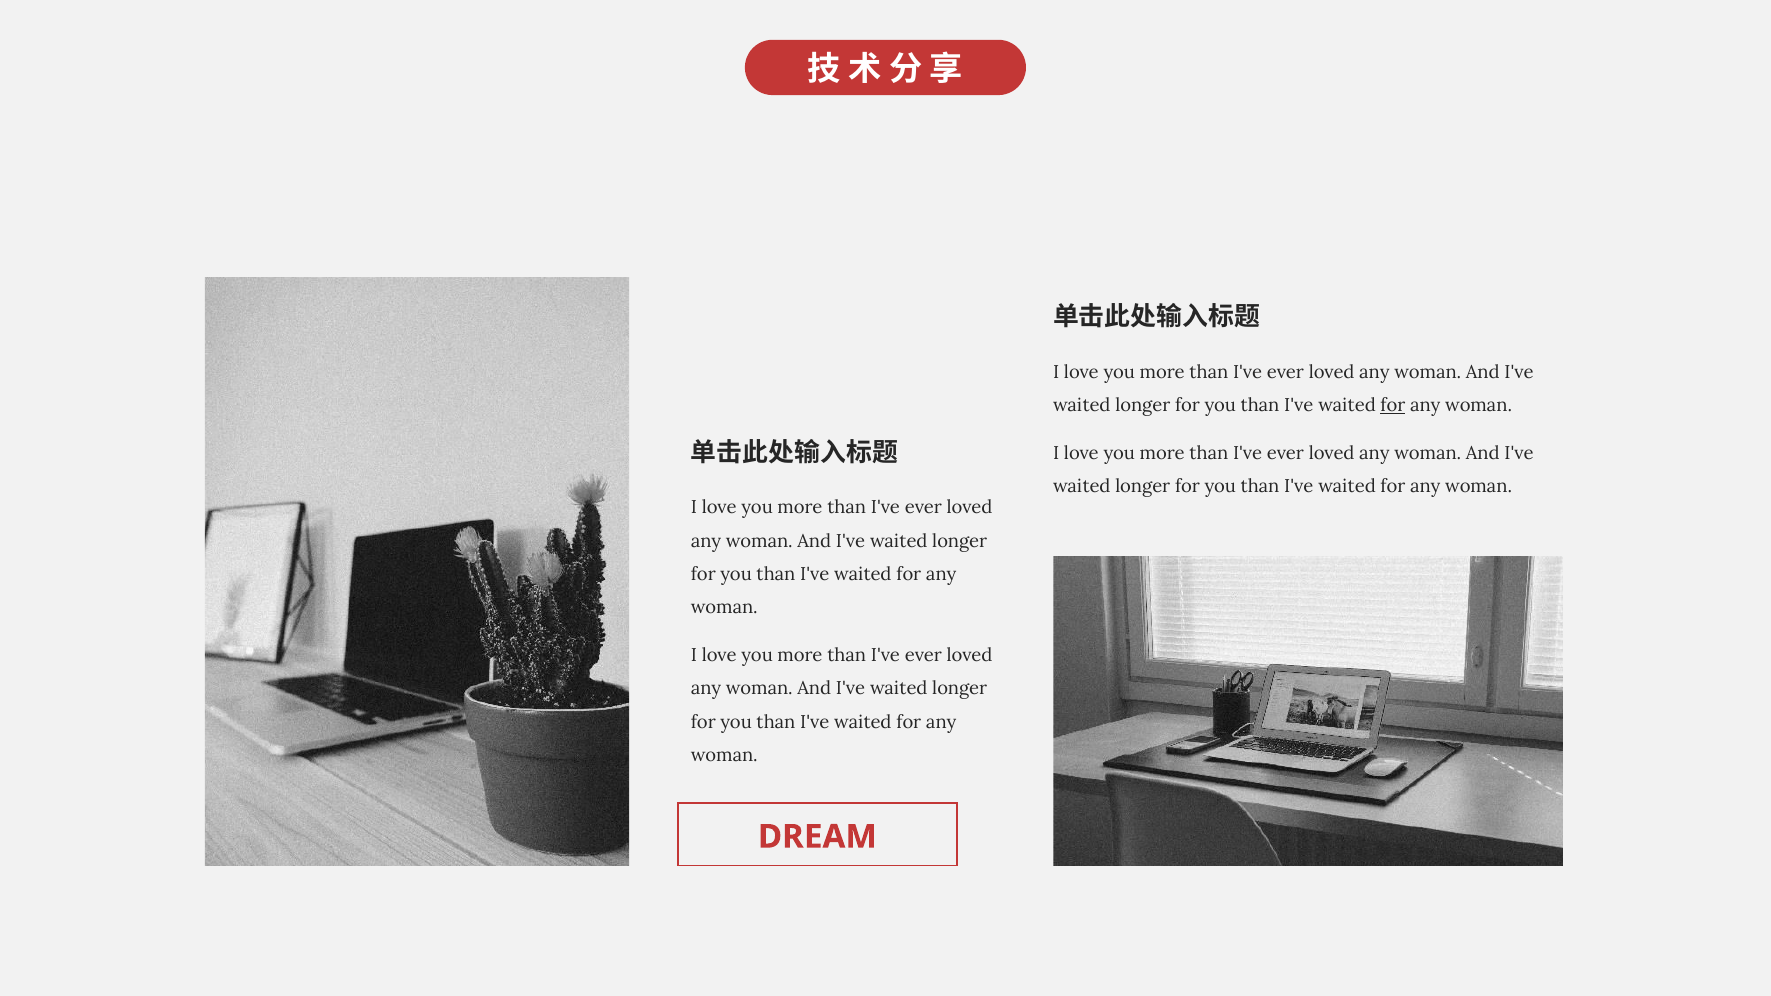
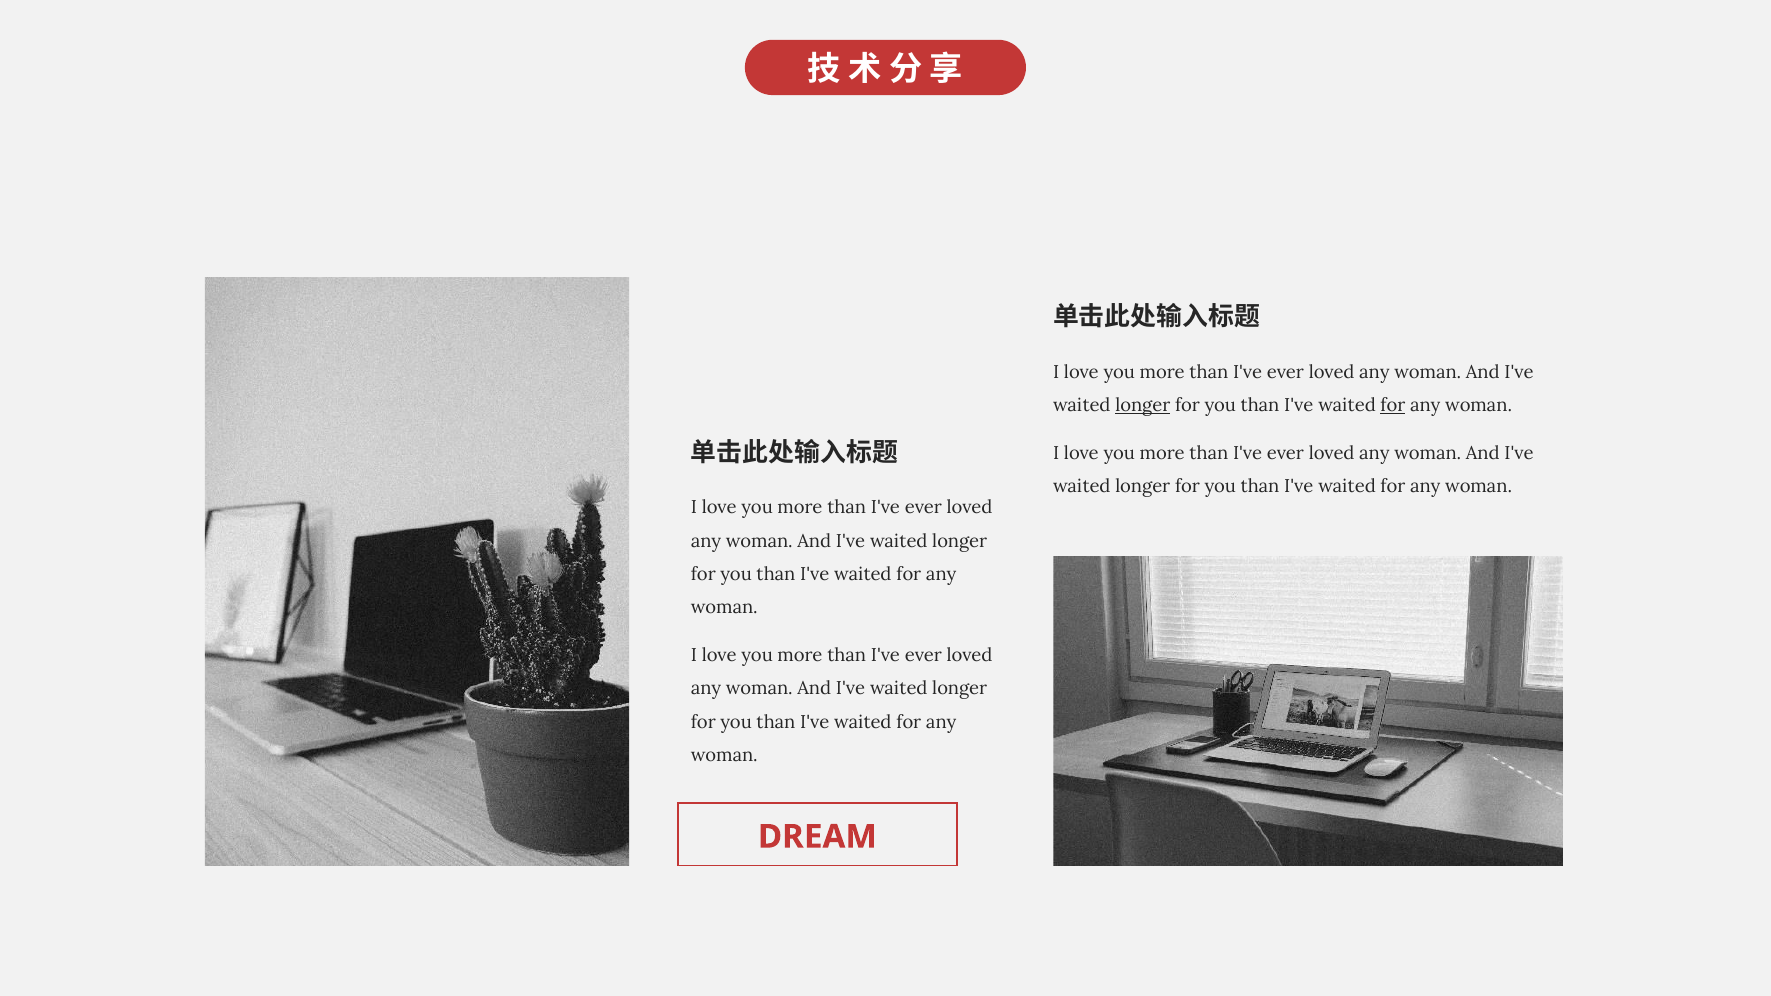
longer underline: none -> present (1143, 405)
